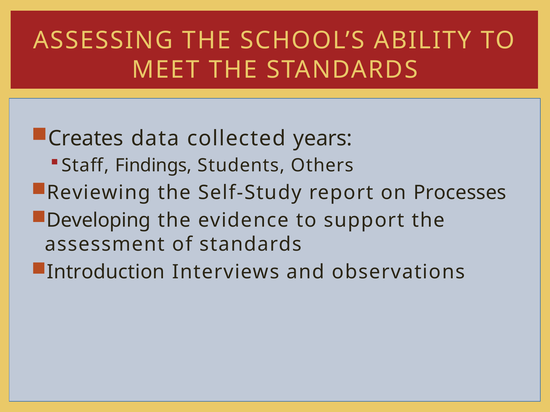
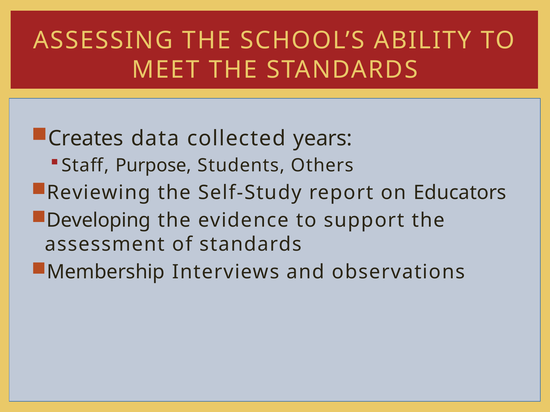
Findings: Findings -> Purpose (153, 166)
Processes: Processes -> Educators (460, 193)
Introduction: Introduction -> Membership (106, 272)
